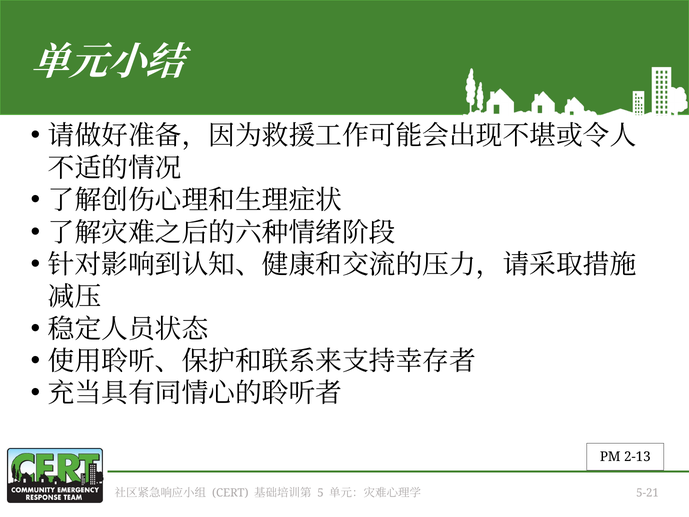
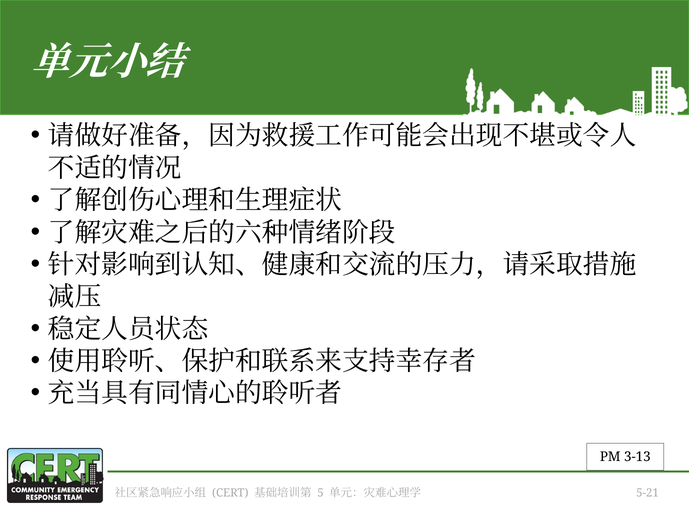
2-13: 2-13 -> 3-13 (637, 457)
